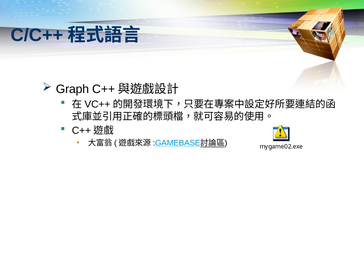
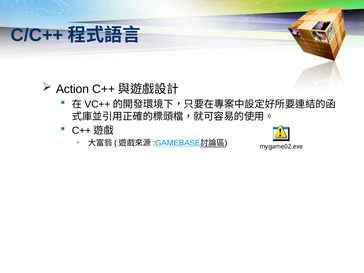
Graph: Graph -> Action (72, 89)
